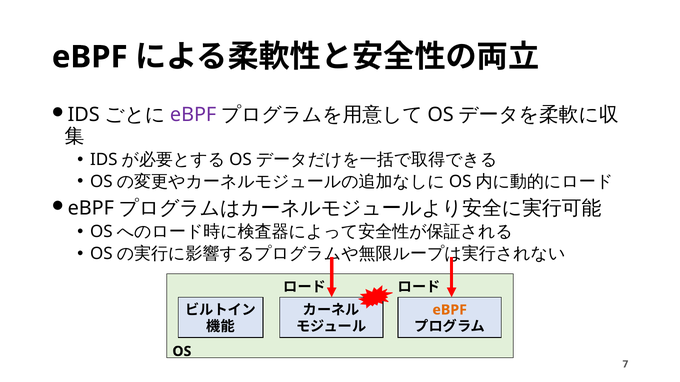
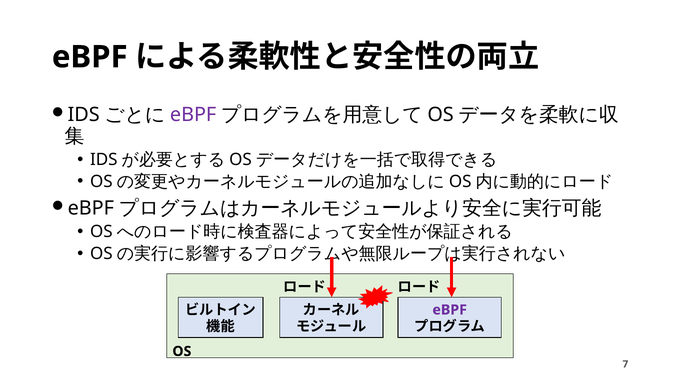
eBPF colour: orange -> purple (450, 310)
